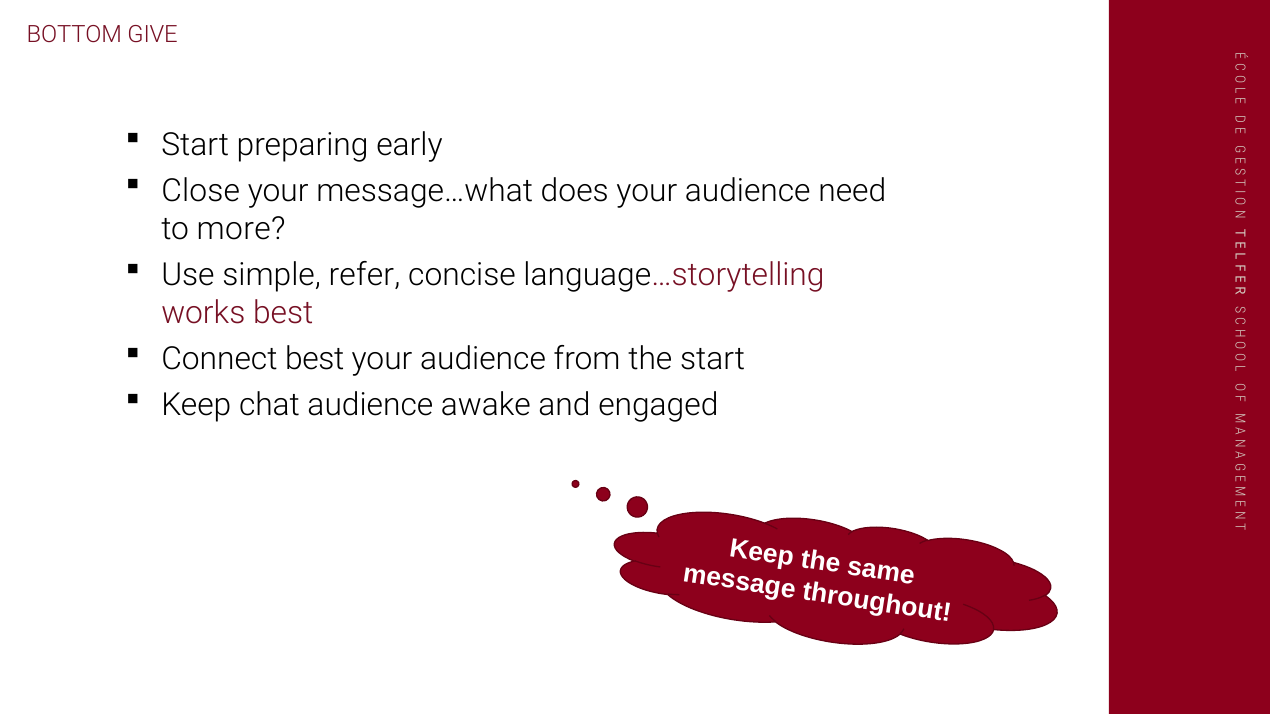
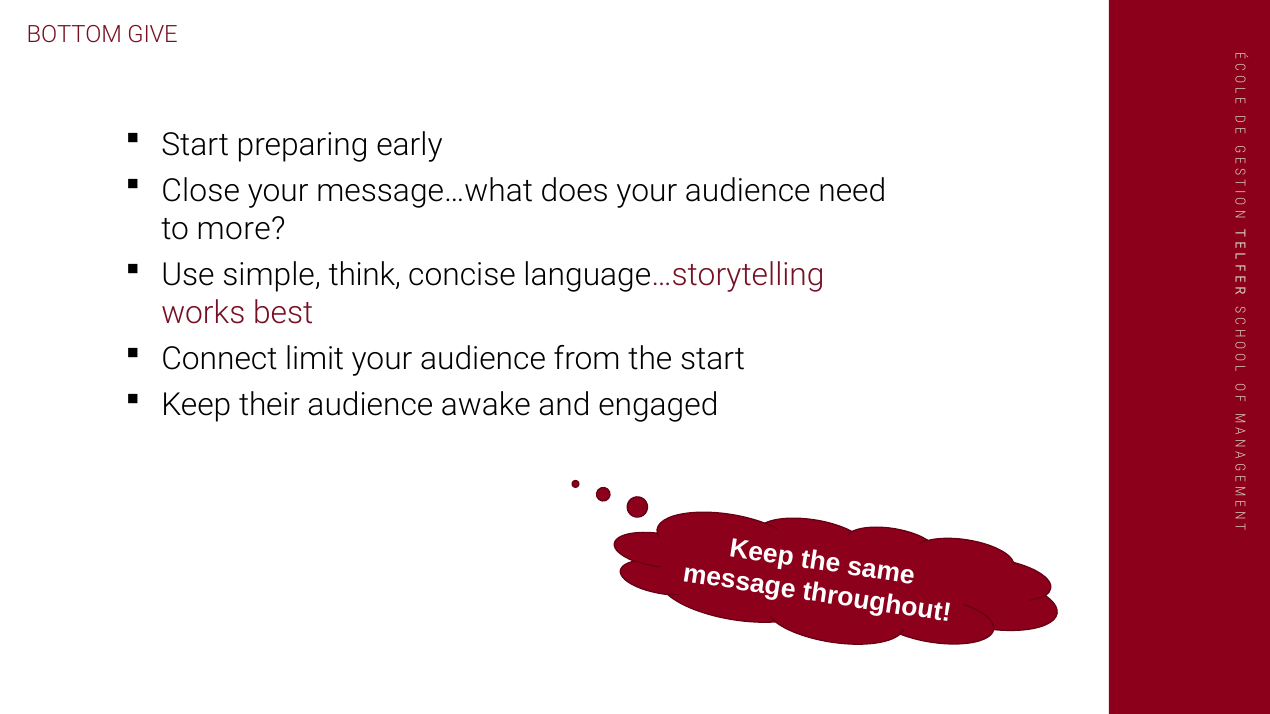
refer: refer -> think (365, 275)
Connect best: best -> limit (315, 359)
chat: chat -> their (269, 405)
